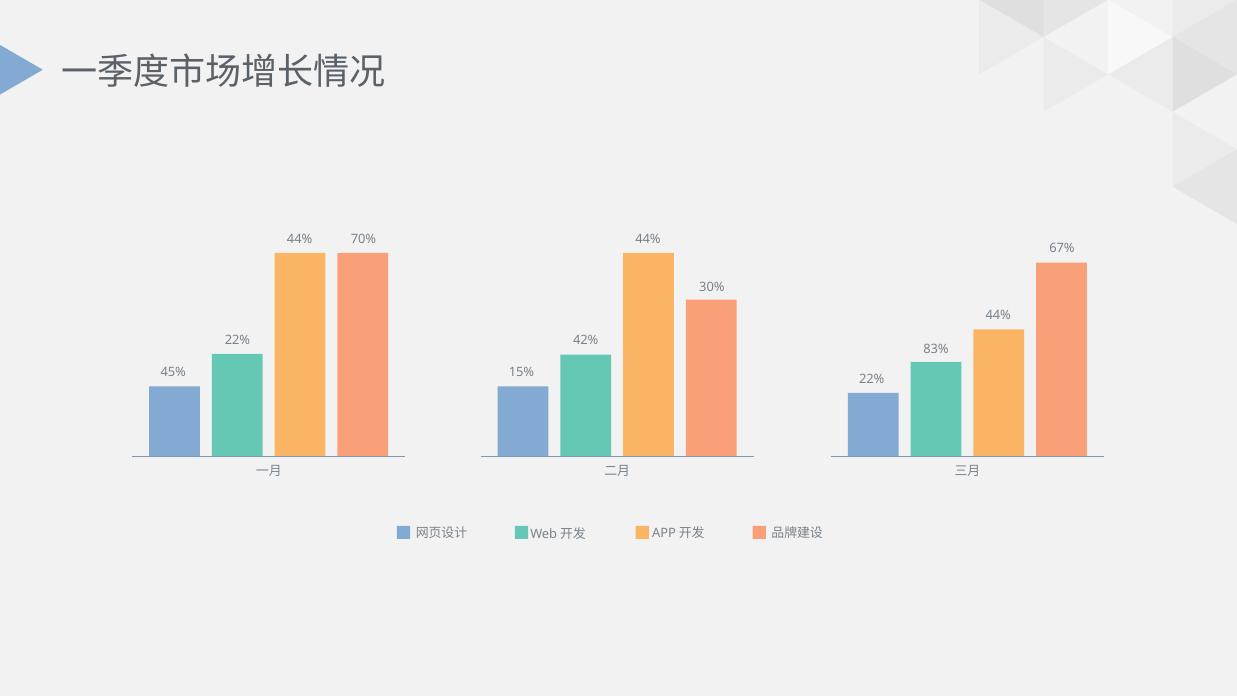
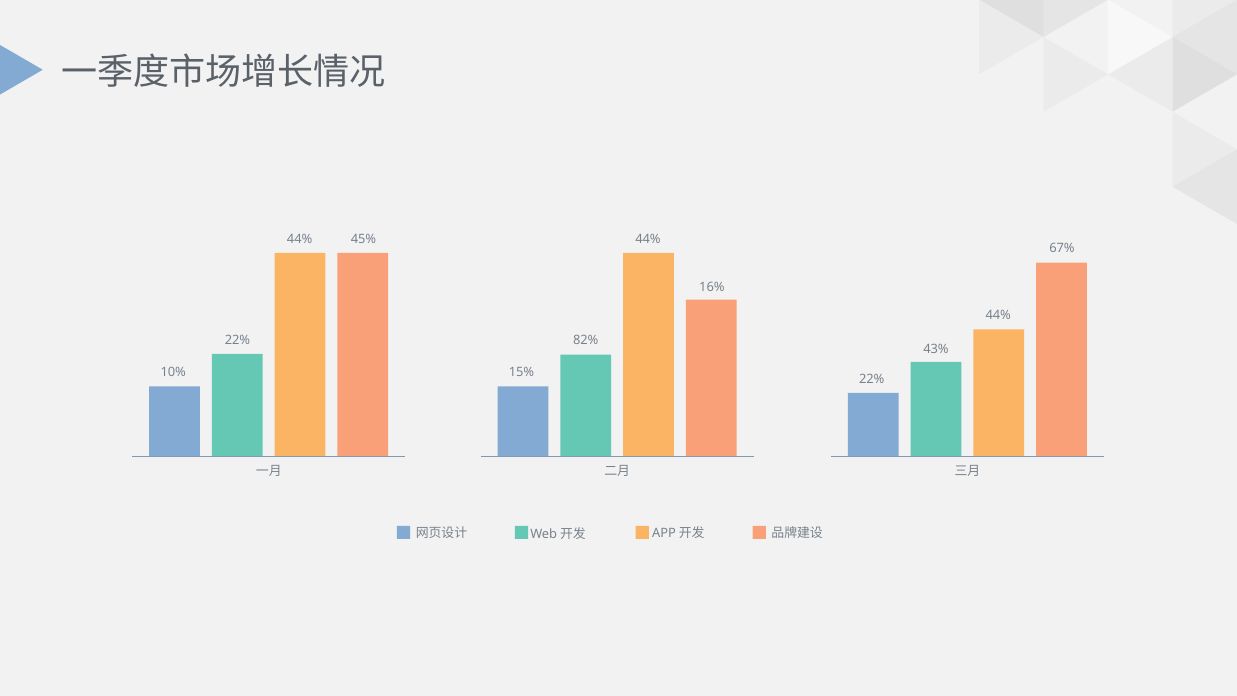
70%: 70% -> 45% (364, 240)
30%: 30% -> 16% (712, 287)
42%: 42% -> 82% (586, 341)
83%: 83% -> 43% (936, 349)
45%: 45% -> 10% (173, 372)
